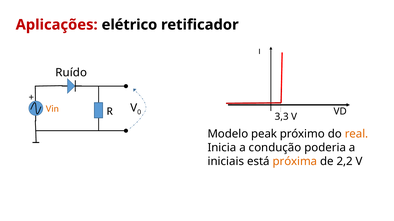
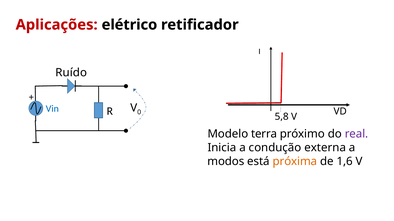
Vin colour: orange -> blue (52, 109)
3,3: 3,3 -> 5,8 (282, 117)
peak: peak -> terra (264, 134)
real colour: orange -> purple (357, 134)
poderia: poderia -> externa (325, 148)
iniciais: iniciais -> modos (226, 162)
2,2: 2,2 -> 1,6 (345, 162)
